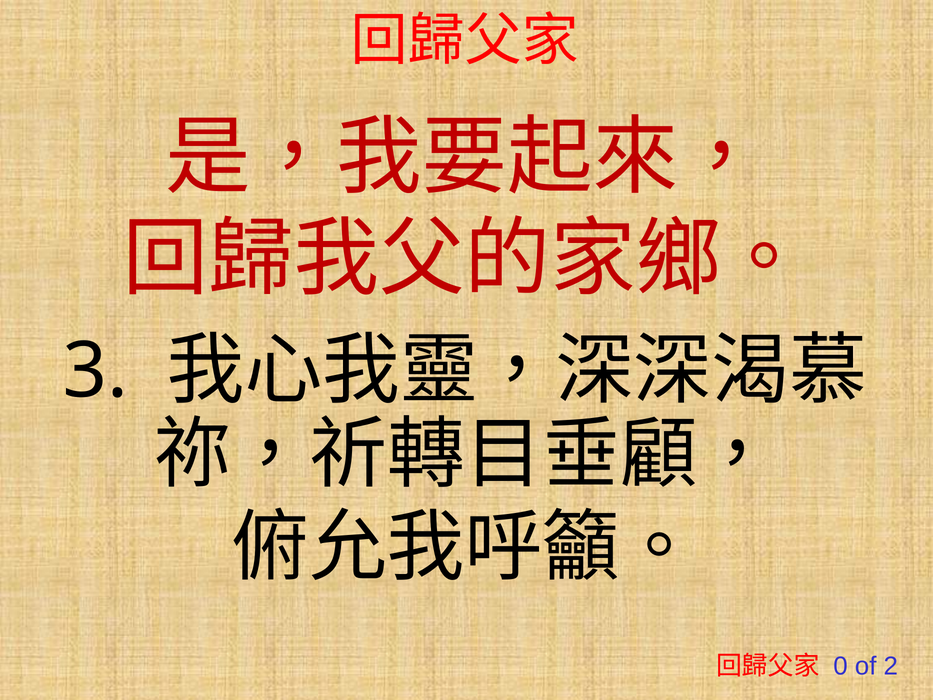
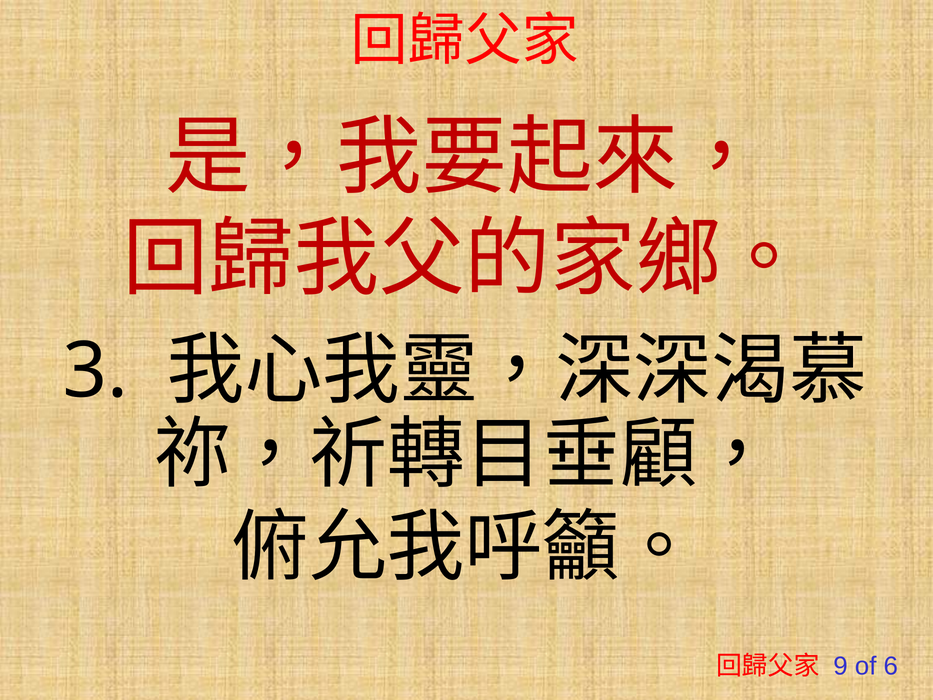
0: 0 -> 9 (840, 666)
2: 2 -> 6 (891, 666)
